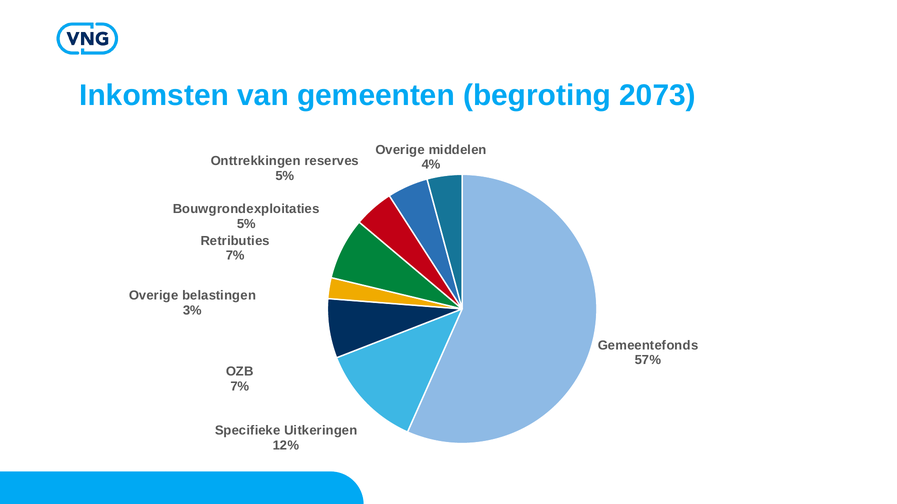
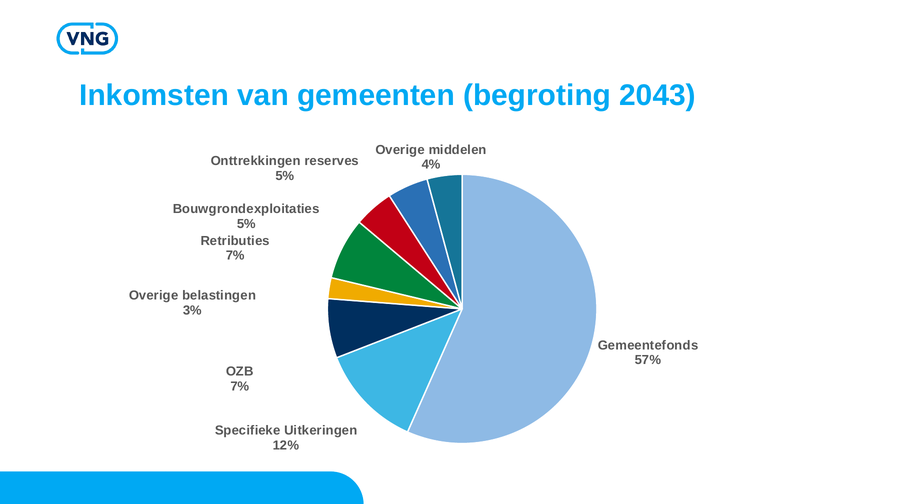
2073: 2073 -> 2043 (658, 95)
